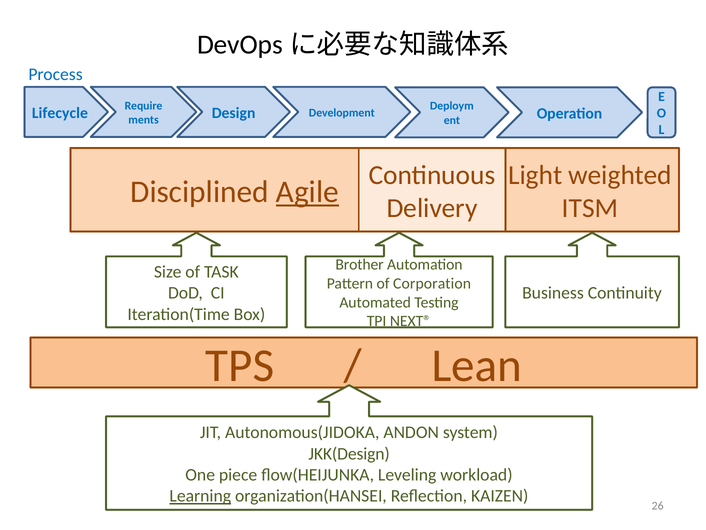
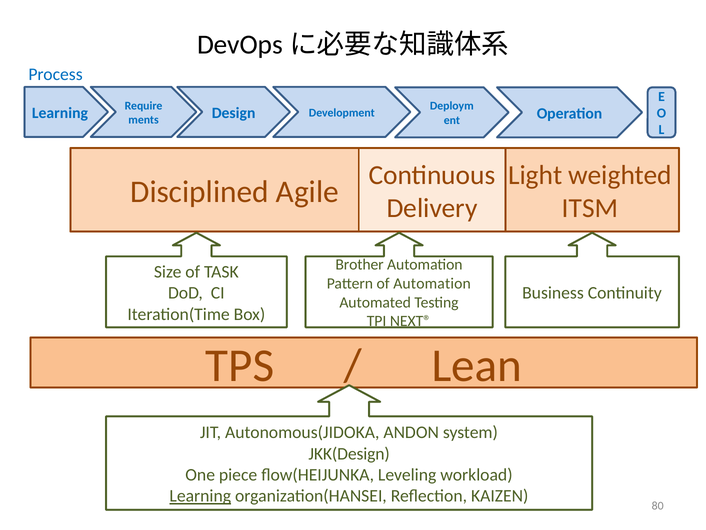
Lifecycle: Lifecycle -> Learning (60, 113)
Agile underline: present -> none (307, 192)
of Corporation: Corporation -> Automation (432, 283)
26: 26 -> 80 (658, 506)
